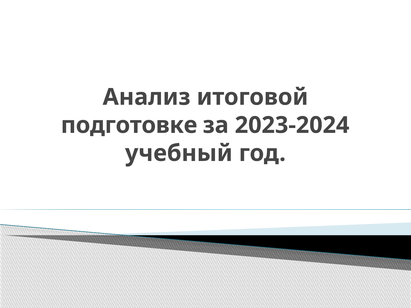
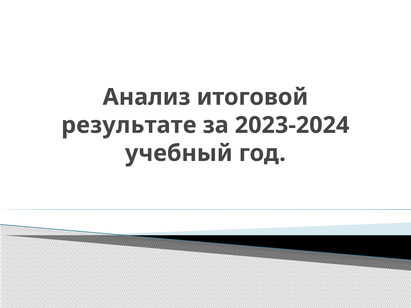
подготовке: подготовке -> результате (129, 125)
